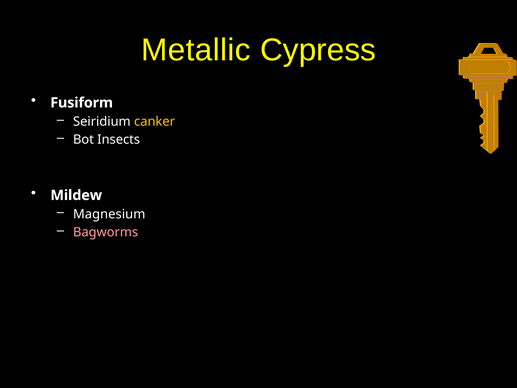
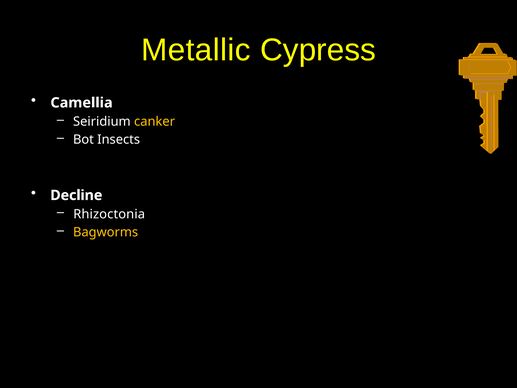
Fusiform: Fusiform -> Camellia (82, 103)
Mildew: Mildew -> Decline (76, 195)
Magnesium: Magnesium -> Rhizoctonia (109, 214)
Bagworms colour: pink -> yellow (106, 232)
